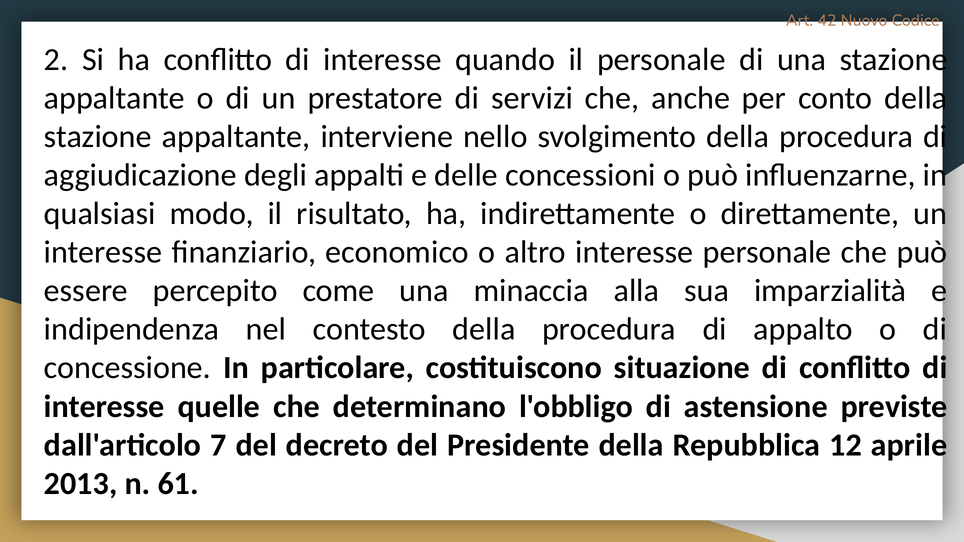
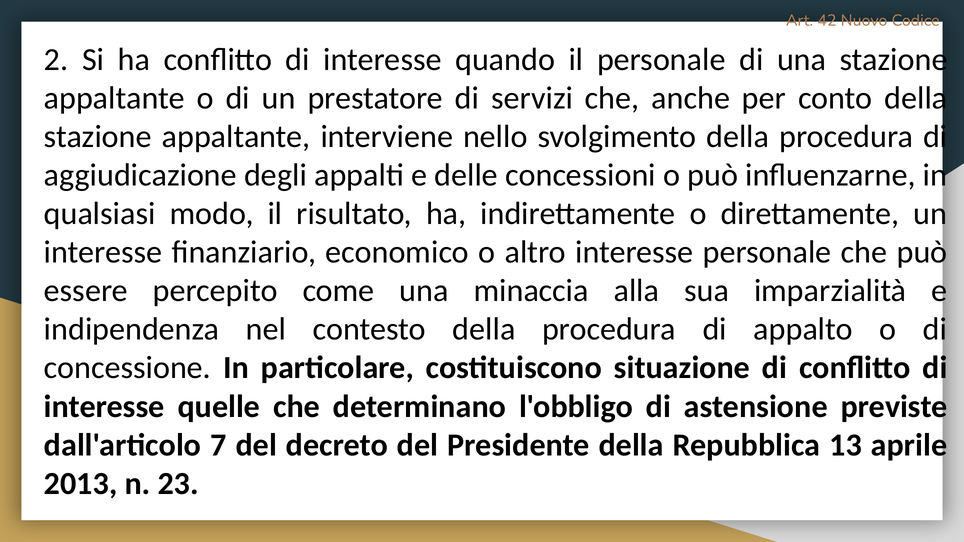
12: 12 -> 13 (846, 445)
61: 61 -> 23 (178, 484)
